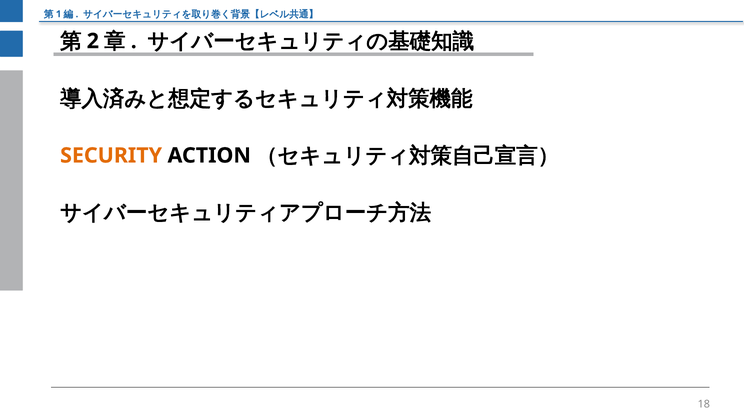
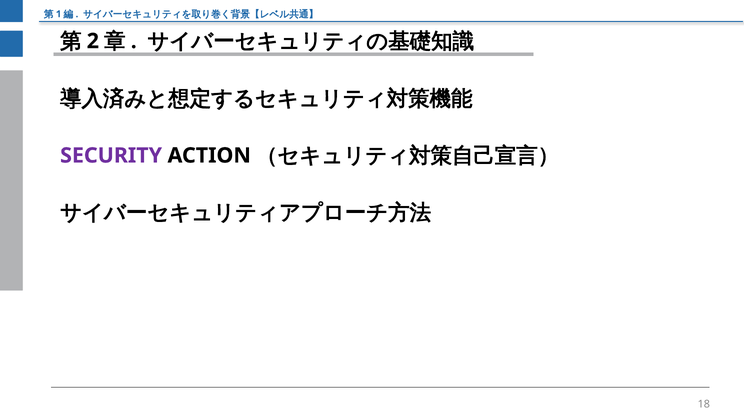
SECURITY colour: orange -> purple (111, 156)
